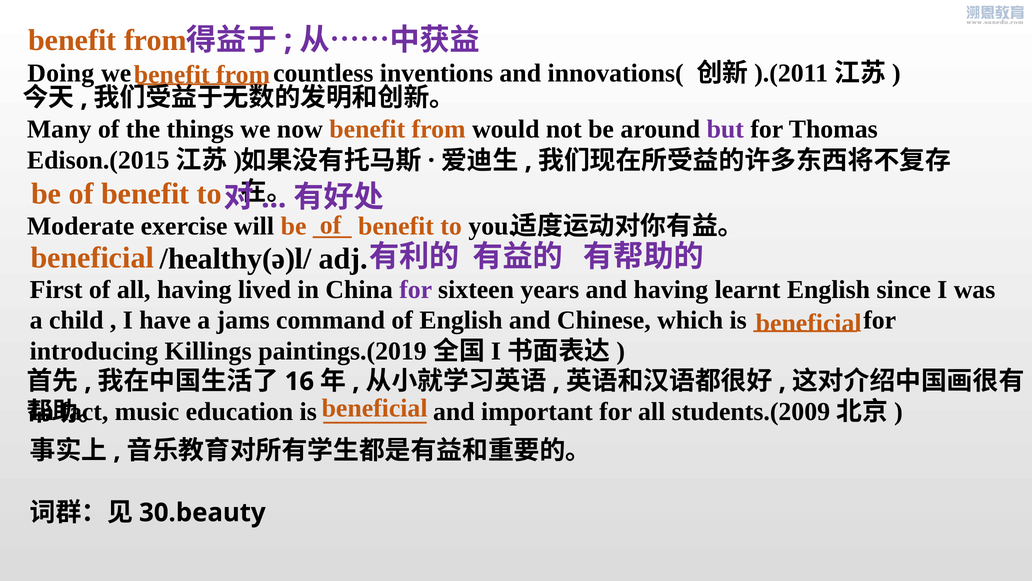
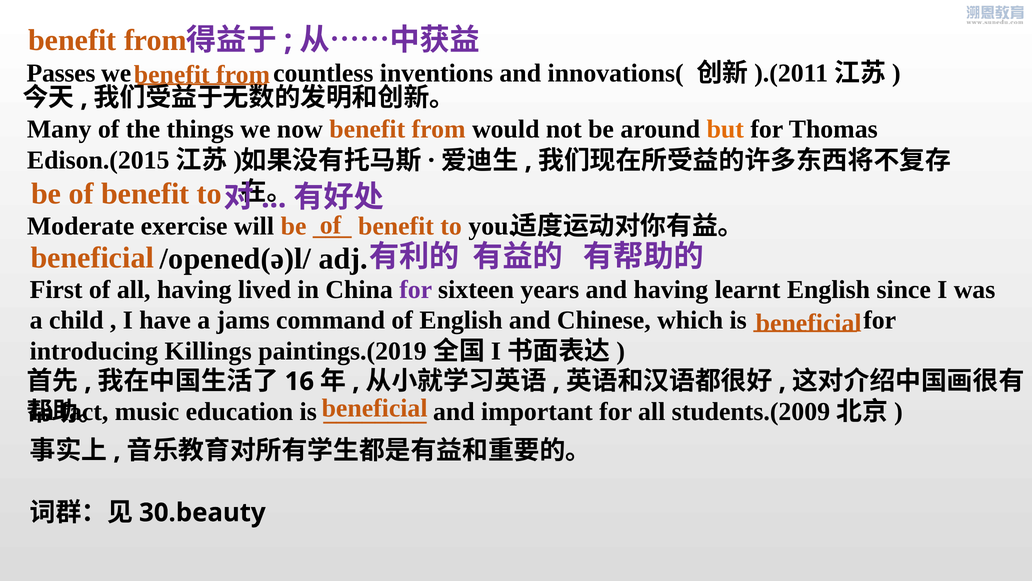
Doing: Doing -> Passes (61, 73)
but colour: purple -> orange (725, 129)
/healthy(ə)l/: /healthy(ə)l/ -> /opened(ə)l/ (236, 259)
